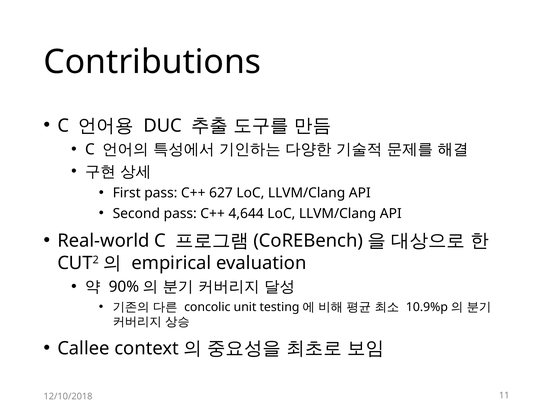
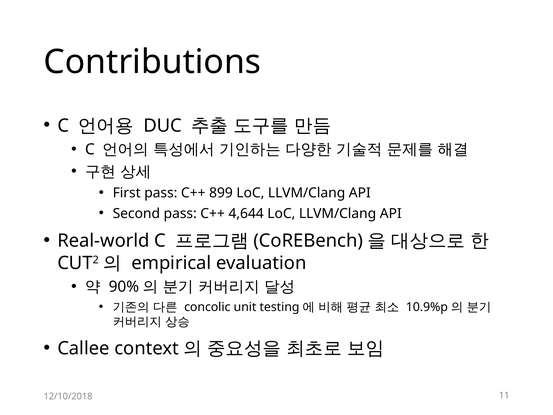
627: 627 -> 899 (221, 193)
